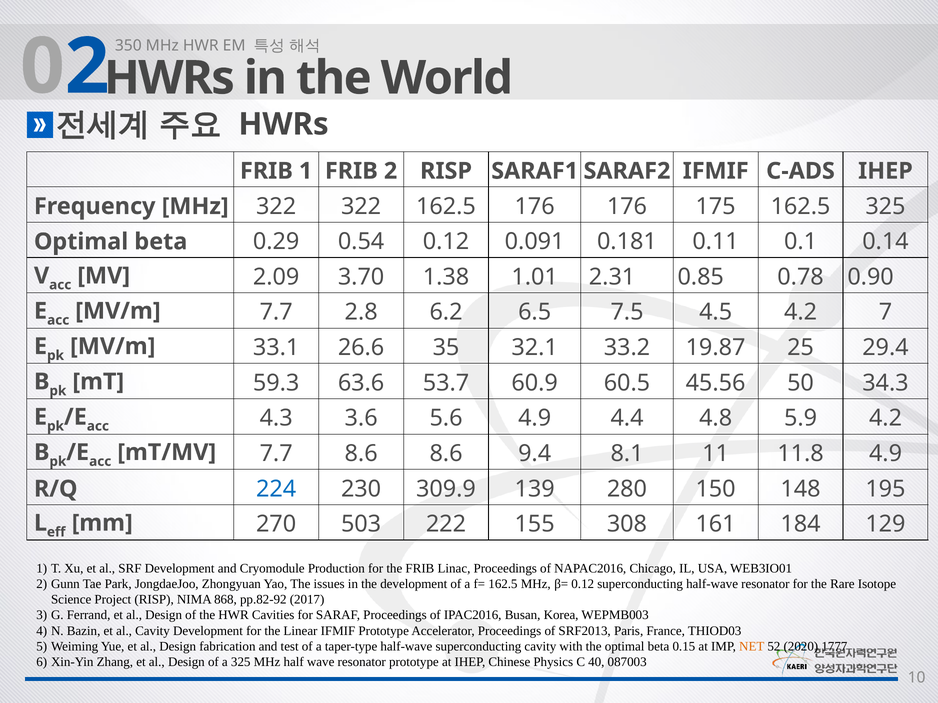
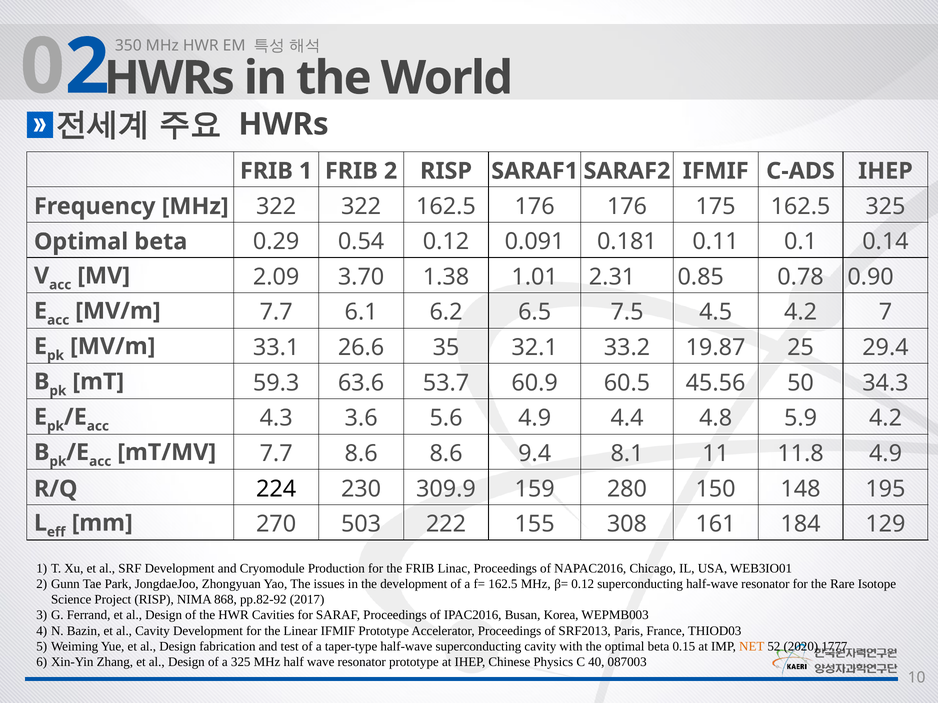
2.8: 2.8 -> 6.1 (361, 312)
224 colour: blue -> black (276, 489)
139: 139 -> 159 (535, 489)
